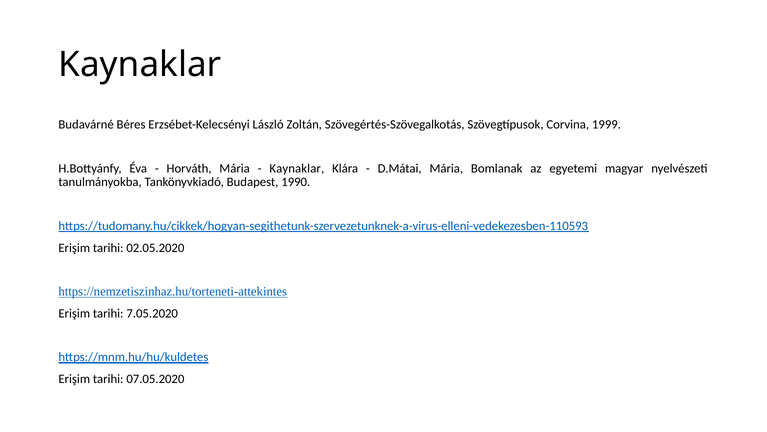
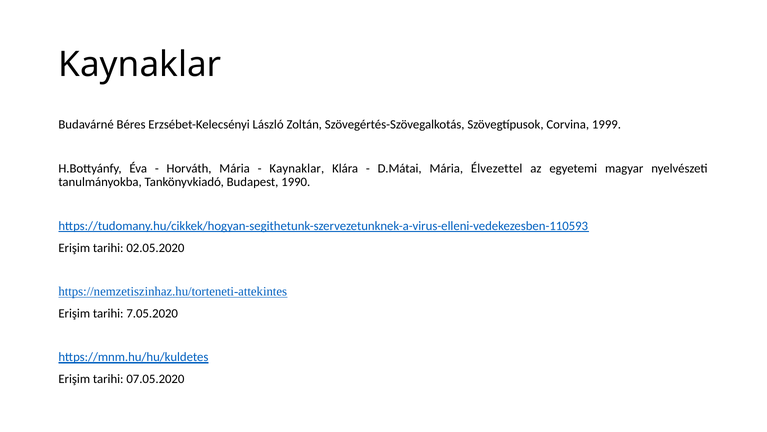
Bomlanak: Bomlanak -> Élvezettel (497, 168)
